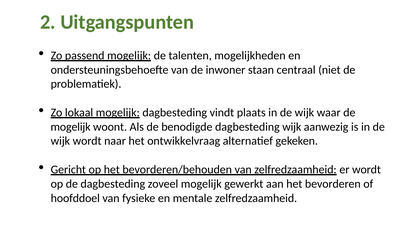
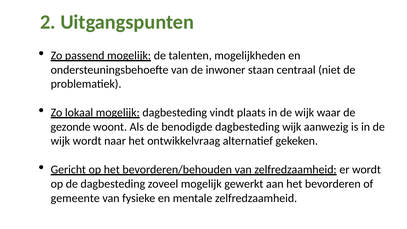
mogelijk: mogelijk -> gezonde (71, 127)
hoofddoel: hoofddoel -> gemeente (75, 198)
